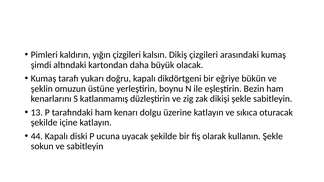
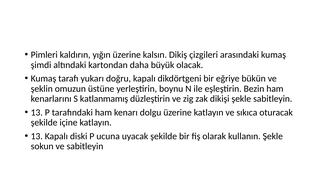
yığın çizgileri: çizgileri -> üzerine (127, 55)
44: 44 -> 13 (37, 136)
